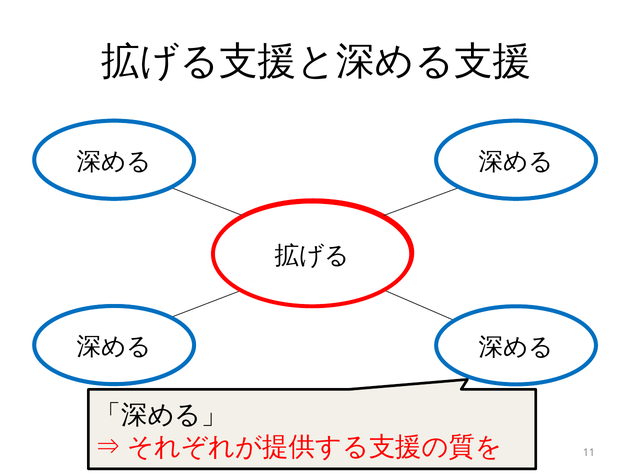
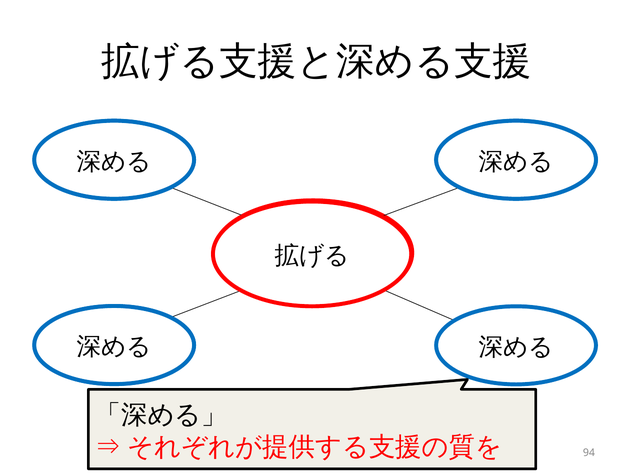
11: 11 -> 94 (589, 453)
